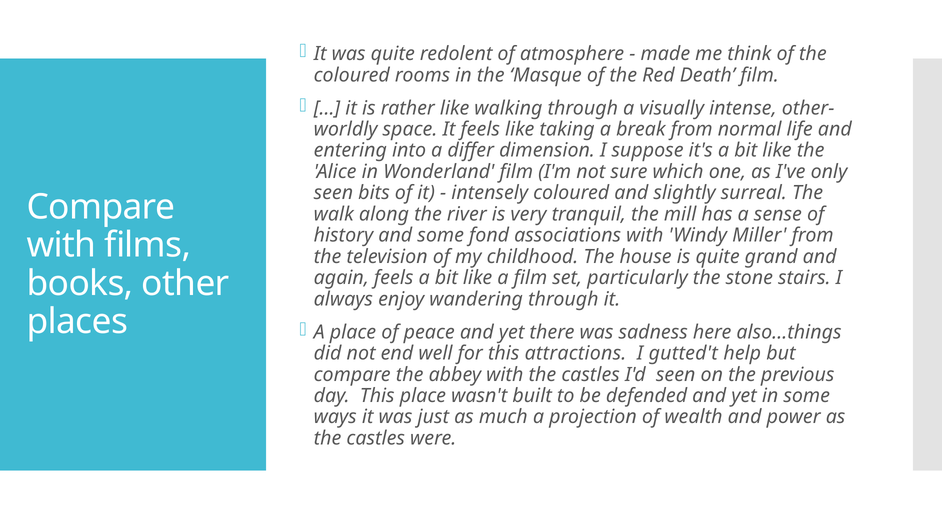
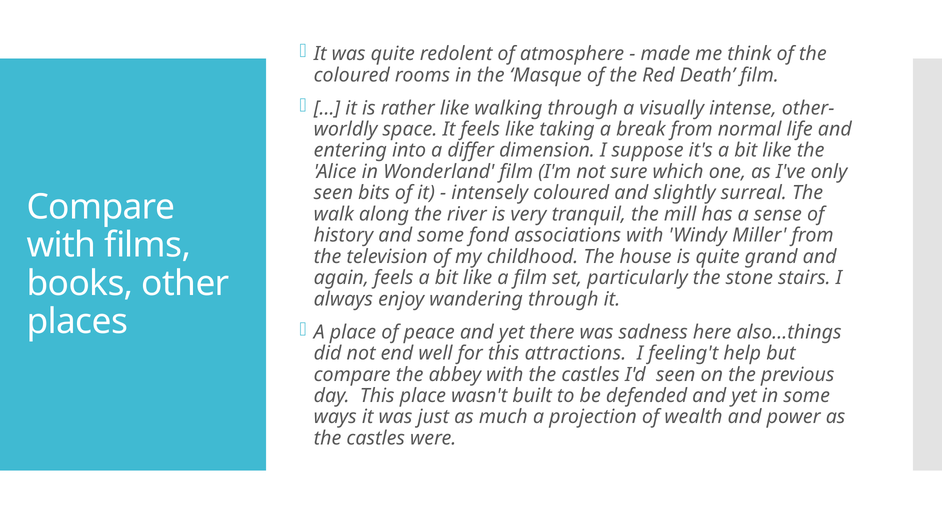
gutted't: gutted't -> feeling't (683, 353)
